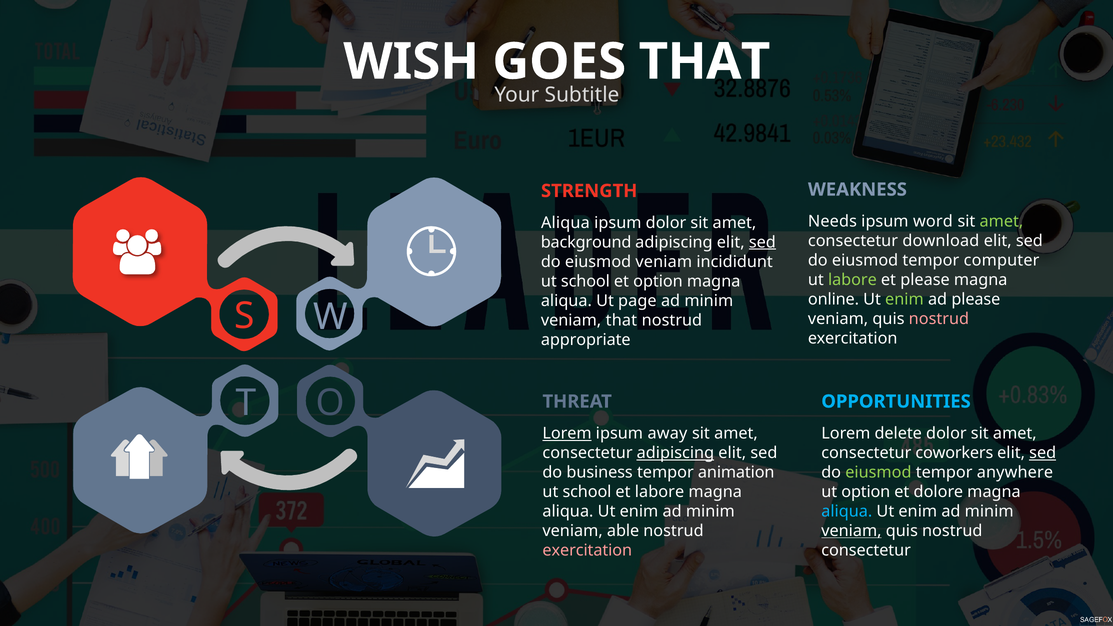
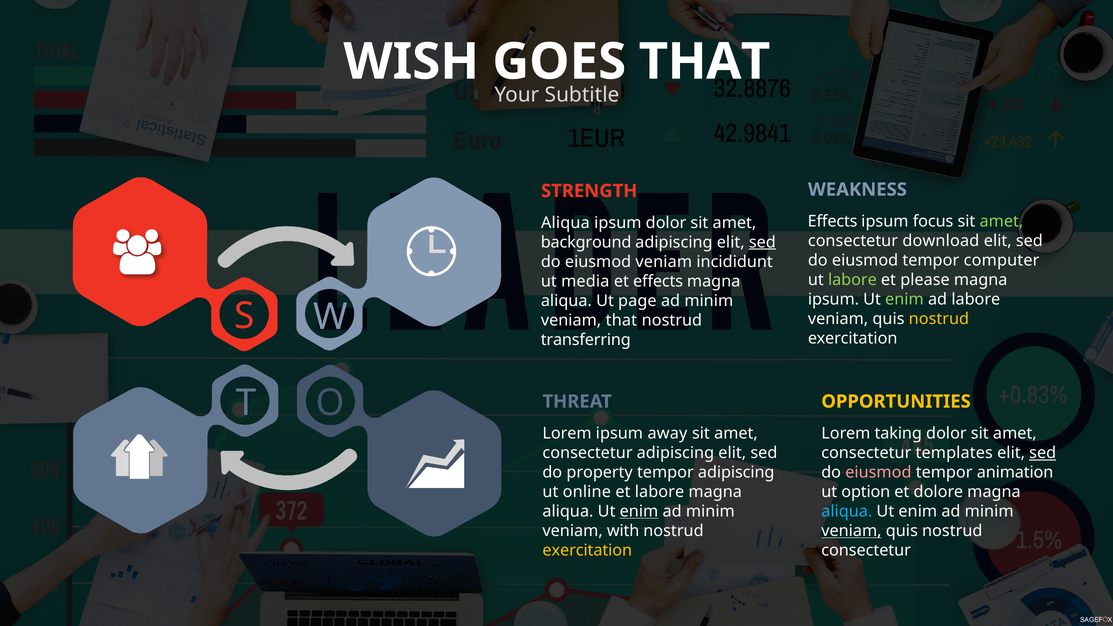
Needs: Needs -> Effects (833, 221)
word: word -> focus (933, 221)
school: school -> media (585, 281)
et option: option -> effects (658, 281)
online: online -> ipsum (833, 299)
ad please: please -> labore (976, 299)
nostrud colour: pink -> yellow (939, 319)
appropriate: appropriate -> transferring (586, 340)
OPPORTUNITIES colour: light blue -> yellow (896, 402)
Lorem underline: present -> none (567, 433)
delete: delete -> taking (898, 433)
adipiscing underline: present -> none (675, 453)
coworkers: coworkers -> templates (954, 453)
business: business -> property (600, 472)
tempor animation: animation -> adipiscing (736, 472)
eiusmod colour: light green -> pink (878, 472)
anywhere: anywhere -> animation (1015, 472)
school: school -> online (587, 492)
enim underline: none -> present (639, 511)
able: able -> with (623, 531)
exercitation colour: pink -> yellow (587, 550)
